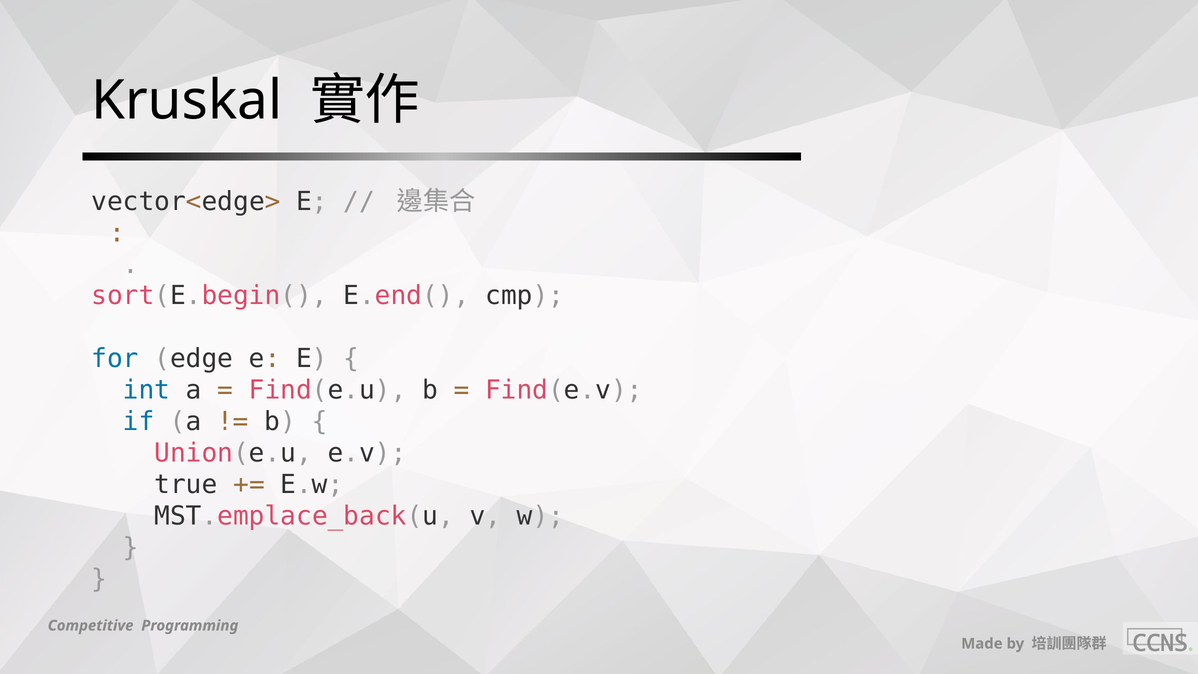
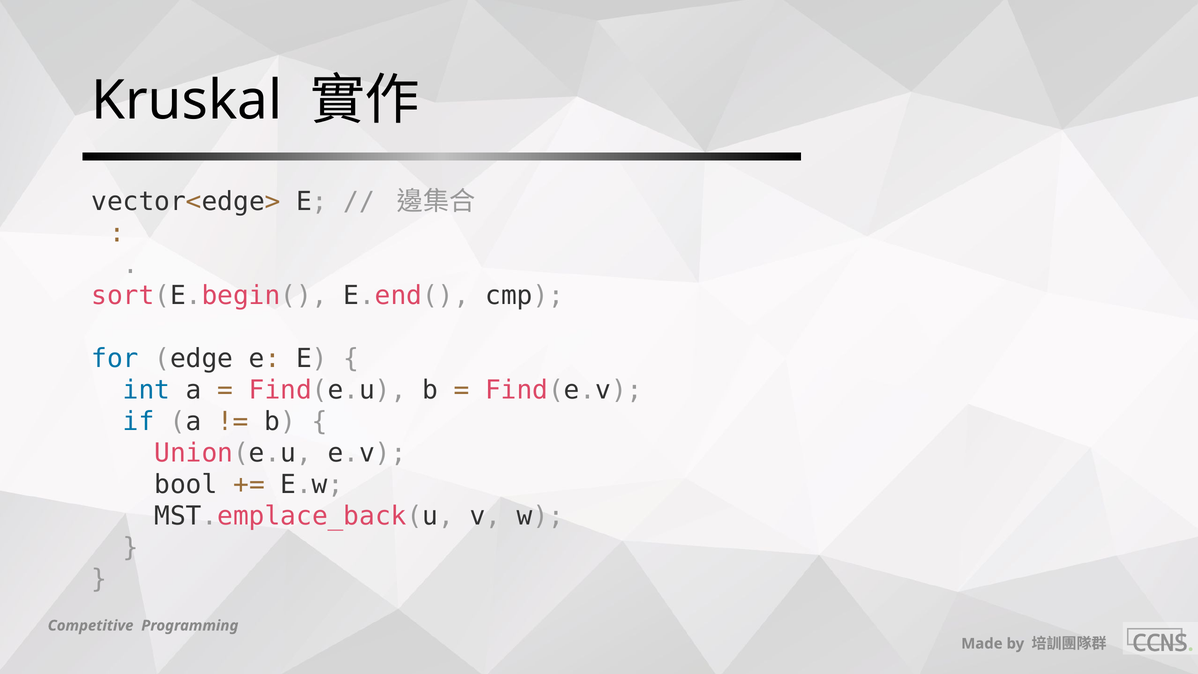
true: true -> bool (186, 484)
